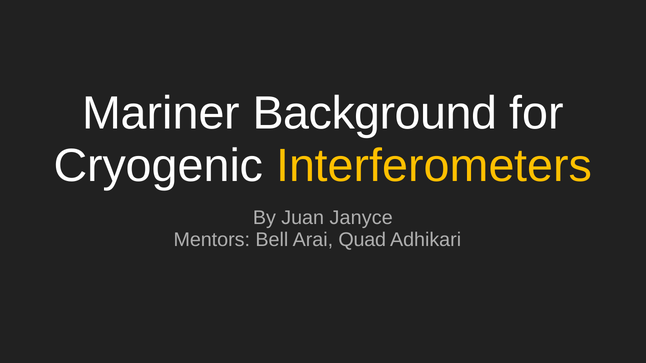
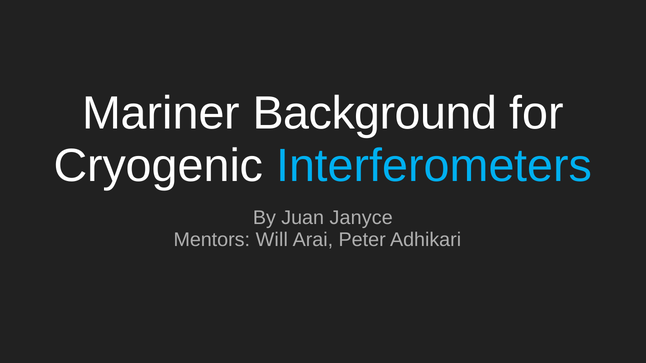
Interferometers colour: yellow -> light blue (434, 166)
Bell: Bell -> Will (272, 240)
Quad: Quad -> Peter (362, 240)
